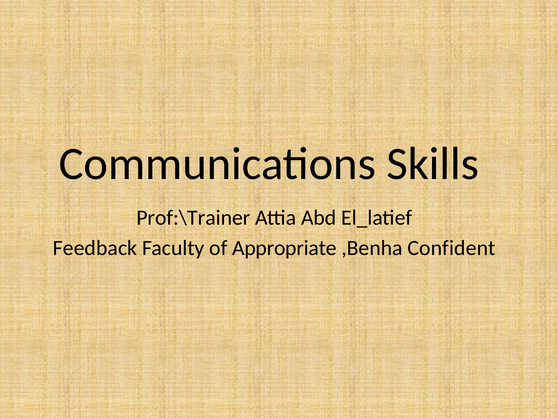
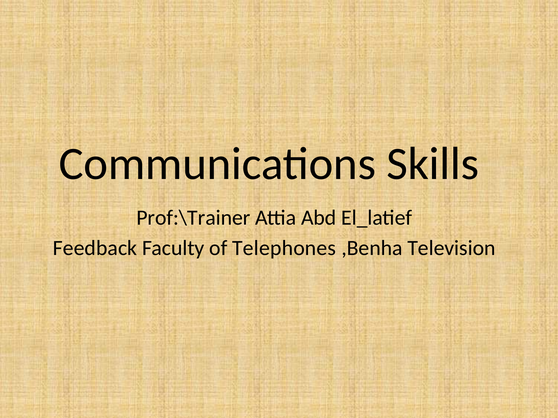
Appropriate: Appropriate -> Telephones (284, 248)
Confident: Confident -> Television (451, 248)
